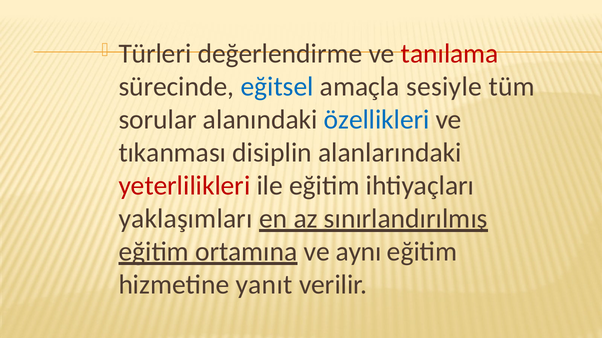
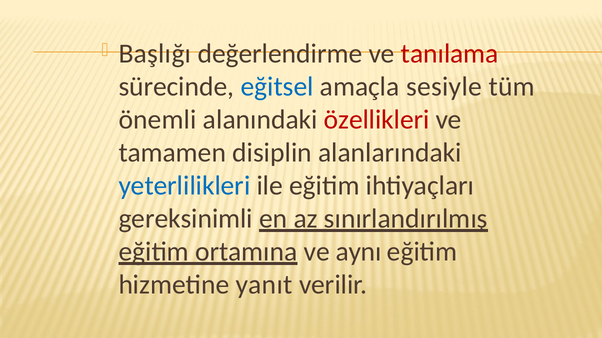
Türleri: Türleri -> Başlığı (155, 54)
sorular: sorular -> önemli (158, 120)
özellikleri colour: blue -> red (377, 120)
tıkanması: tıkanması -> tamamen (172, 153)
yeterlilikleri colour: red -> blue (184, 186)
yaklaşımları: yaklaşımları -> gereksinimli (186, 219)
